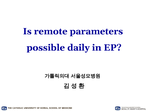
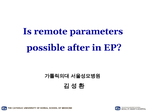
daily: daily -> after (78, 48)
